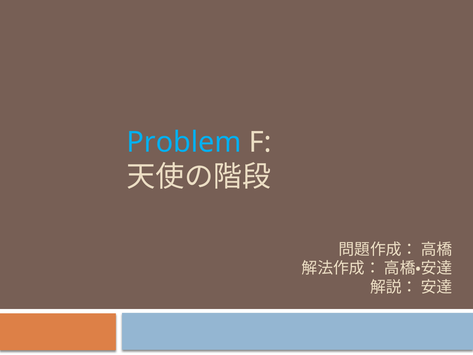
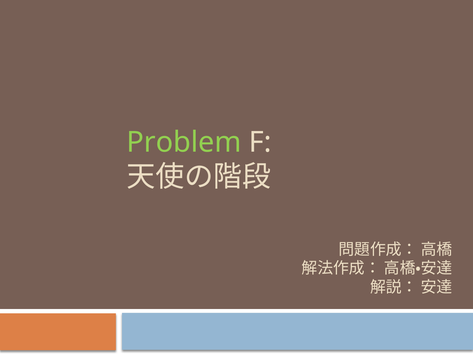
Problem colour: light blue -> light green (184, 142)
